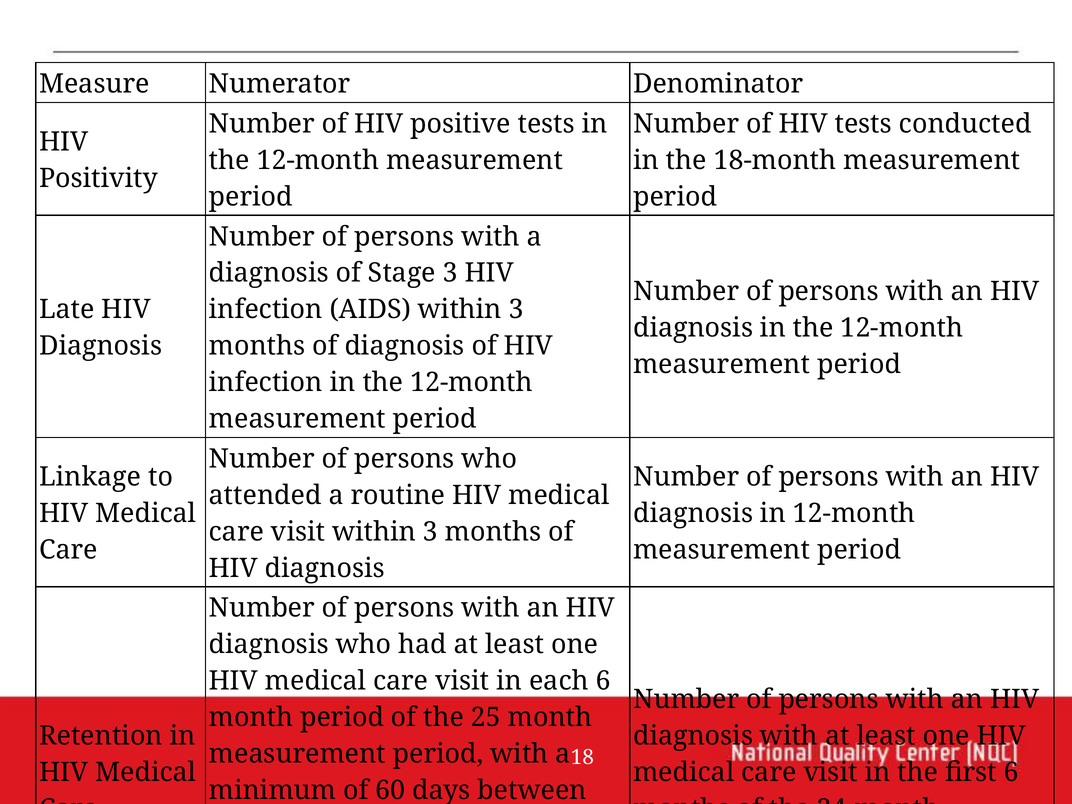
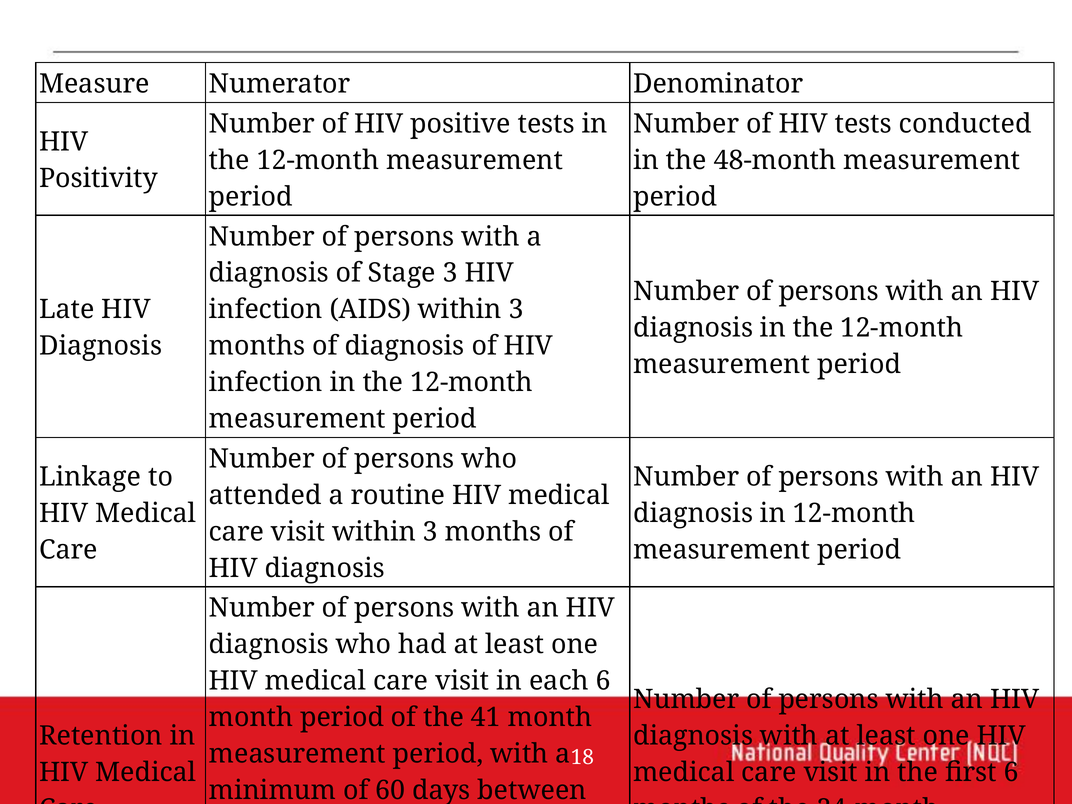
18-month: 18-month -> 48-month (775, 160)
25: 25 -> 41 (486, 718)
